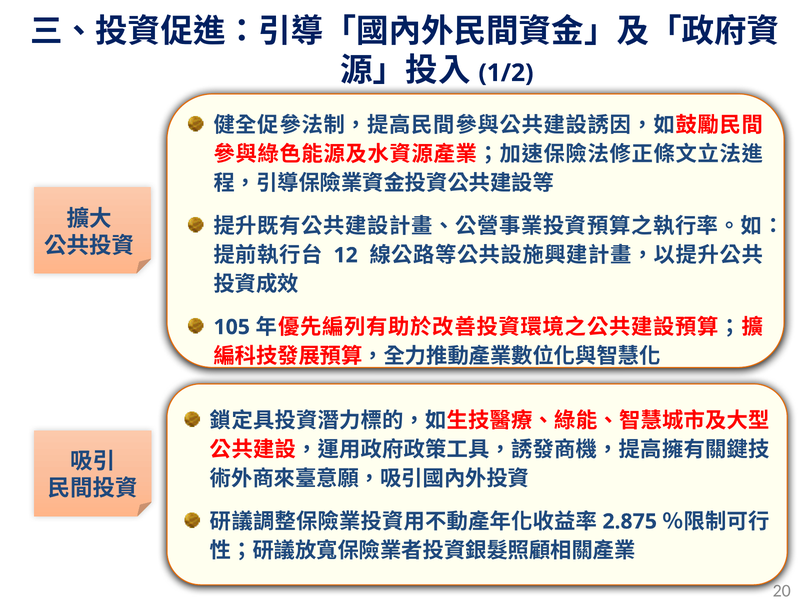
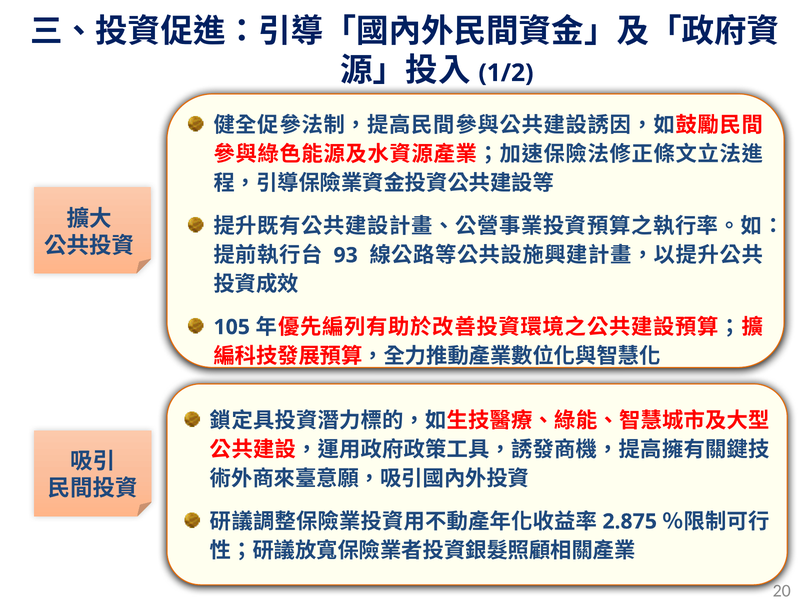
12: 12 -> 93 (346, 255)
